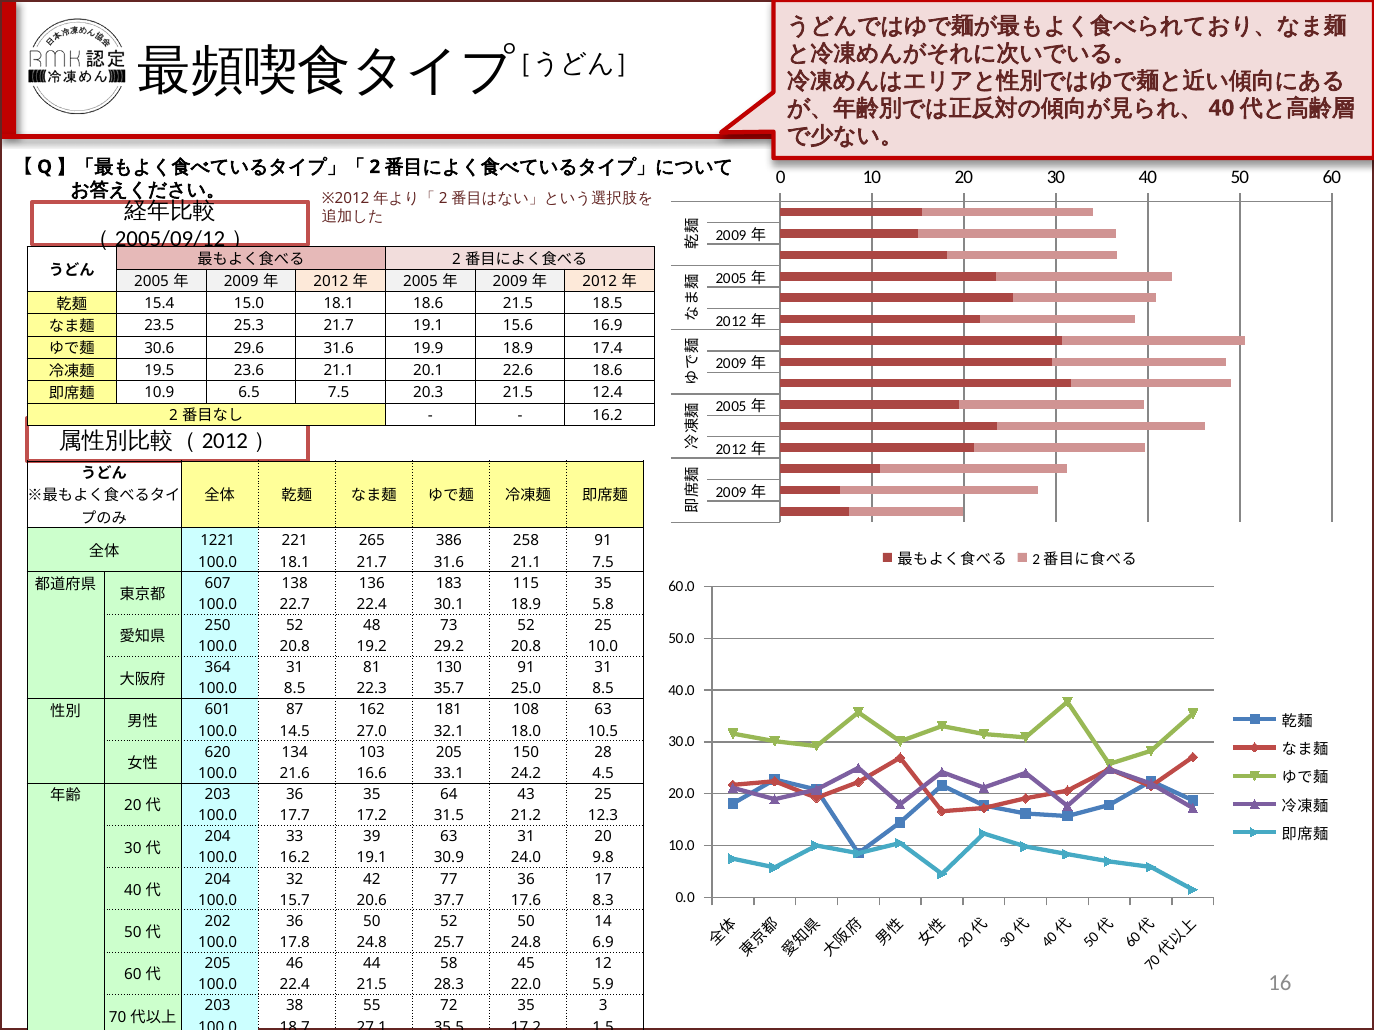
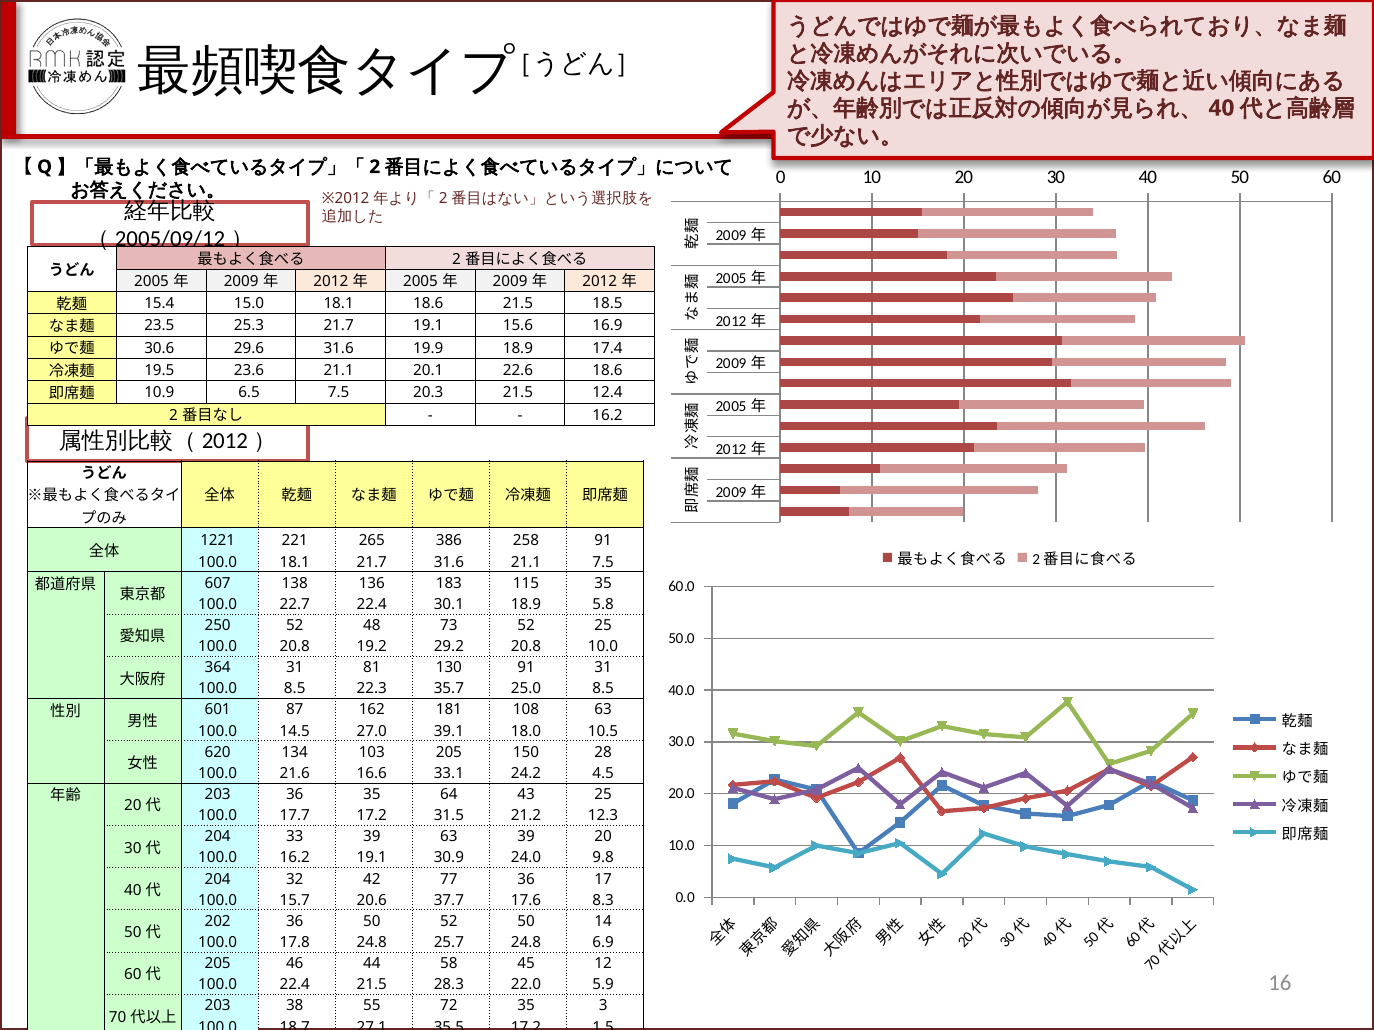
32.1: 32.1 -> 39.1 (449, 731)
63 31: 31 -> 39 (526, 837)
